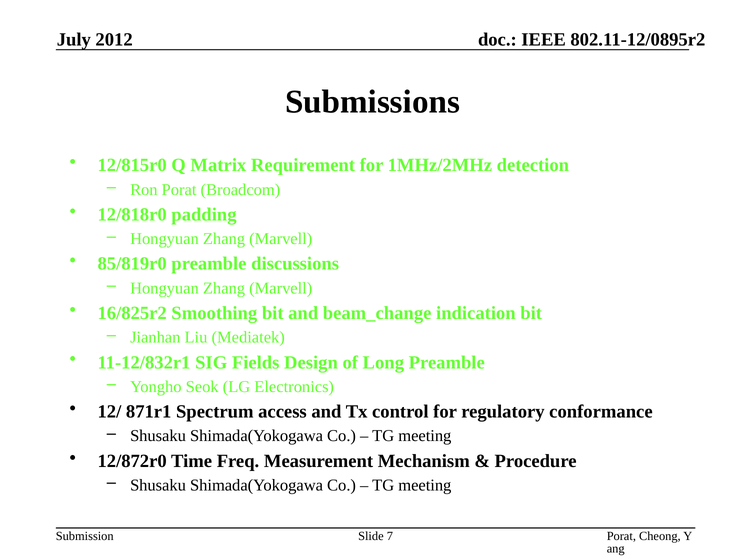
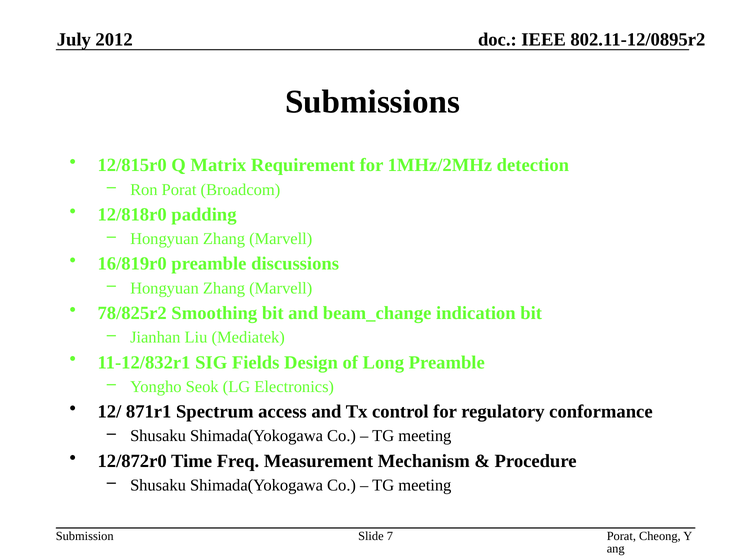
85/819r0: 85/819r0 -> 16/819r0 (132, 264)
16/825r2: 16/825r2 -> 78/825r2 (132, 313)
